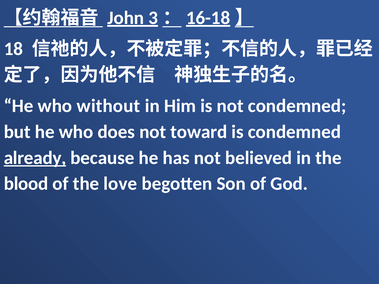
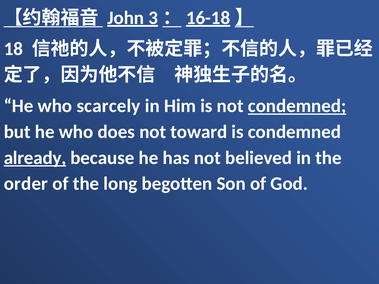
without: without -> scarcely (108, 106)
condemned underline: none -> present (297, 106)
blood: blood -> order (26, 184)
love: love -> long (120, 184)
